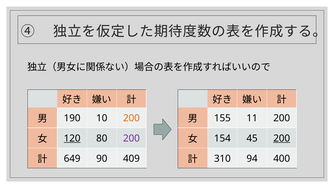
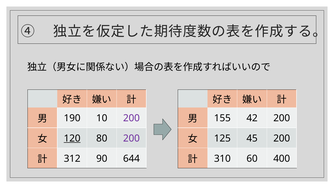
200 colour: orange -> purple (131, 118)
11: 11 -> 42 (252, 118)
154: 154 -> 125 (222, 138)
200 underline: present -> none (282, 138)
649: 649 -> 312 (72, 158)
409: 409 -> 644 (131, 158)
94: 94 -> 60 (252, 158)
